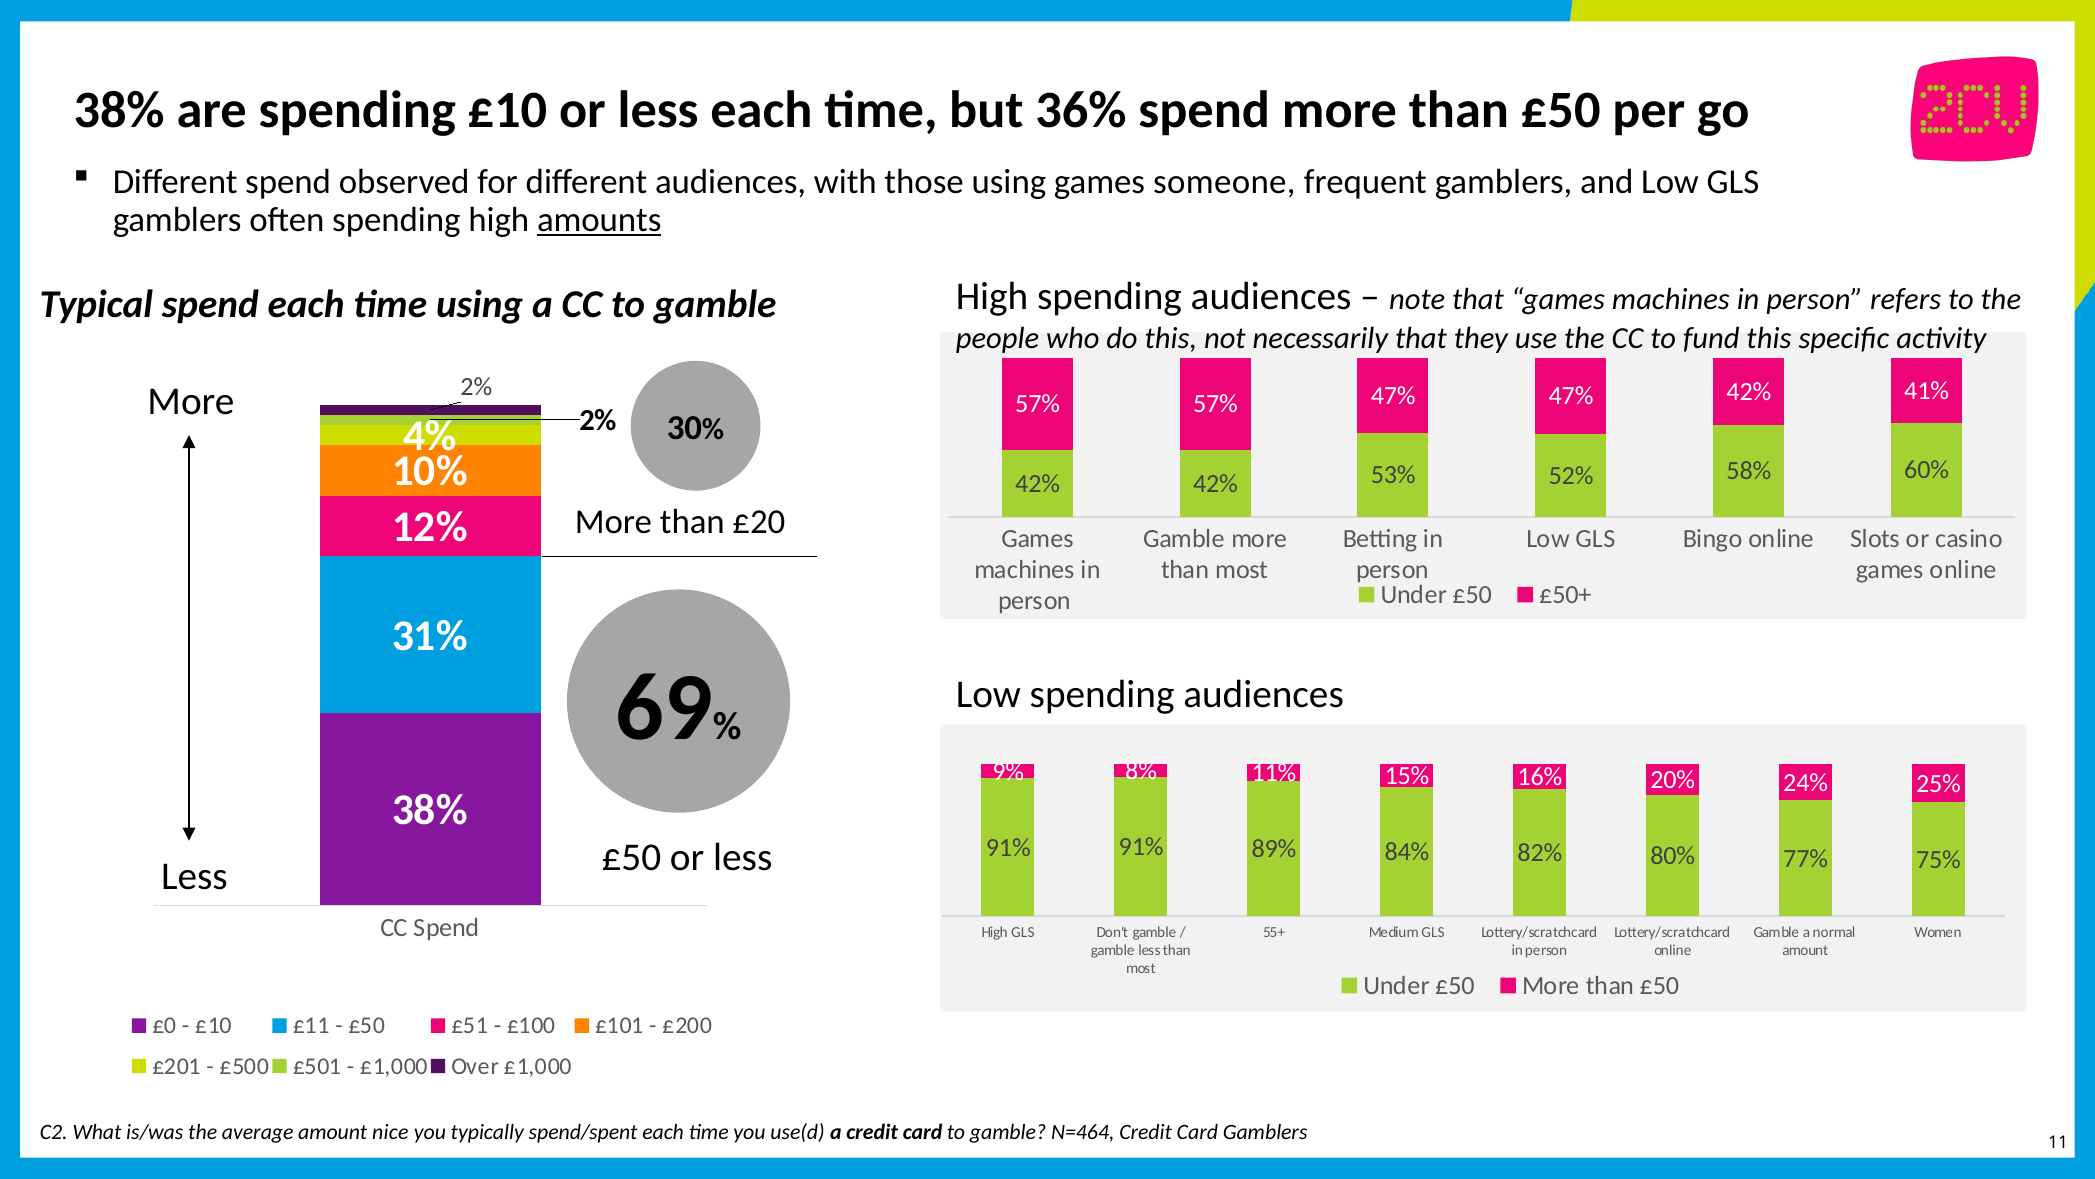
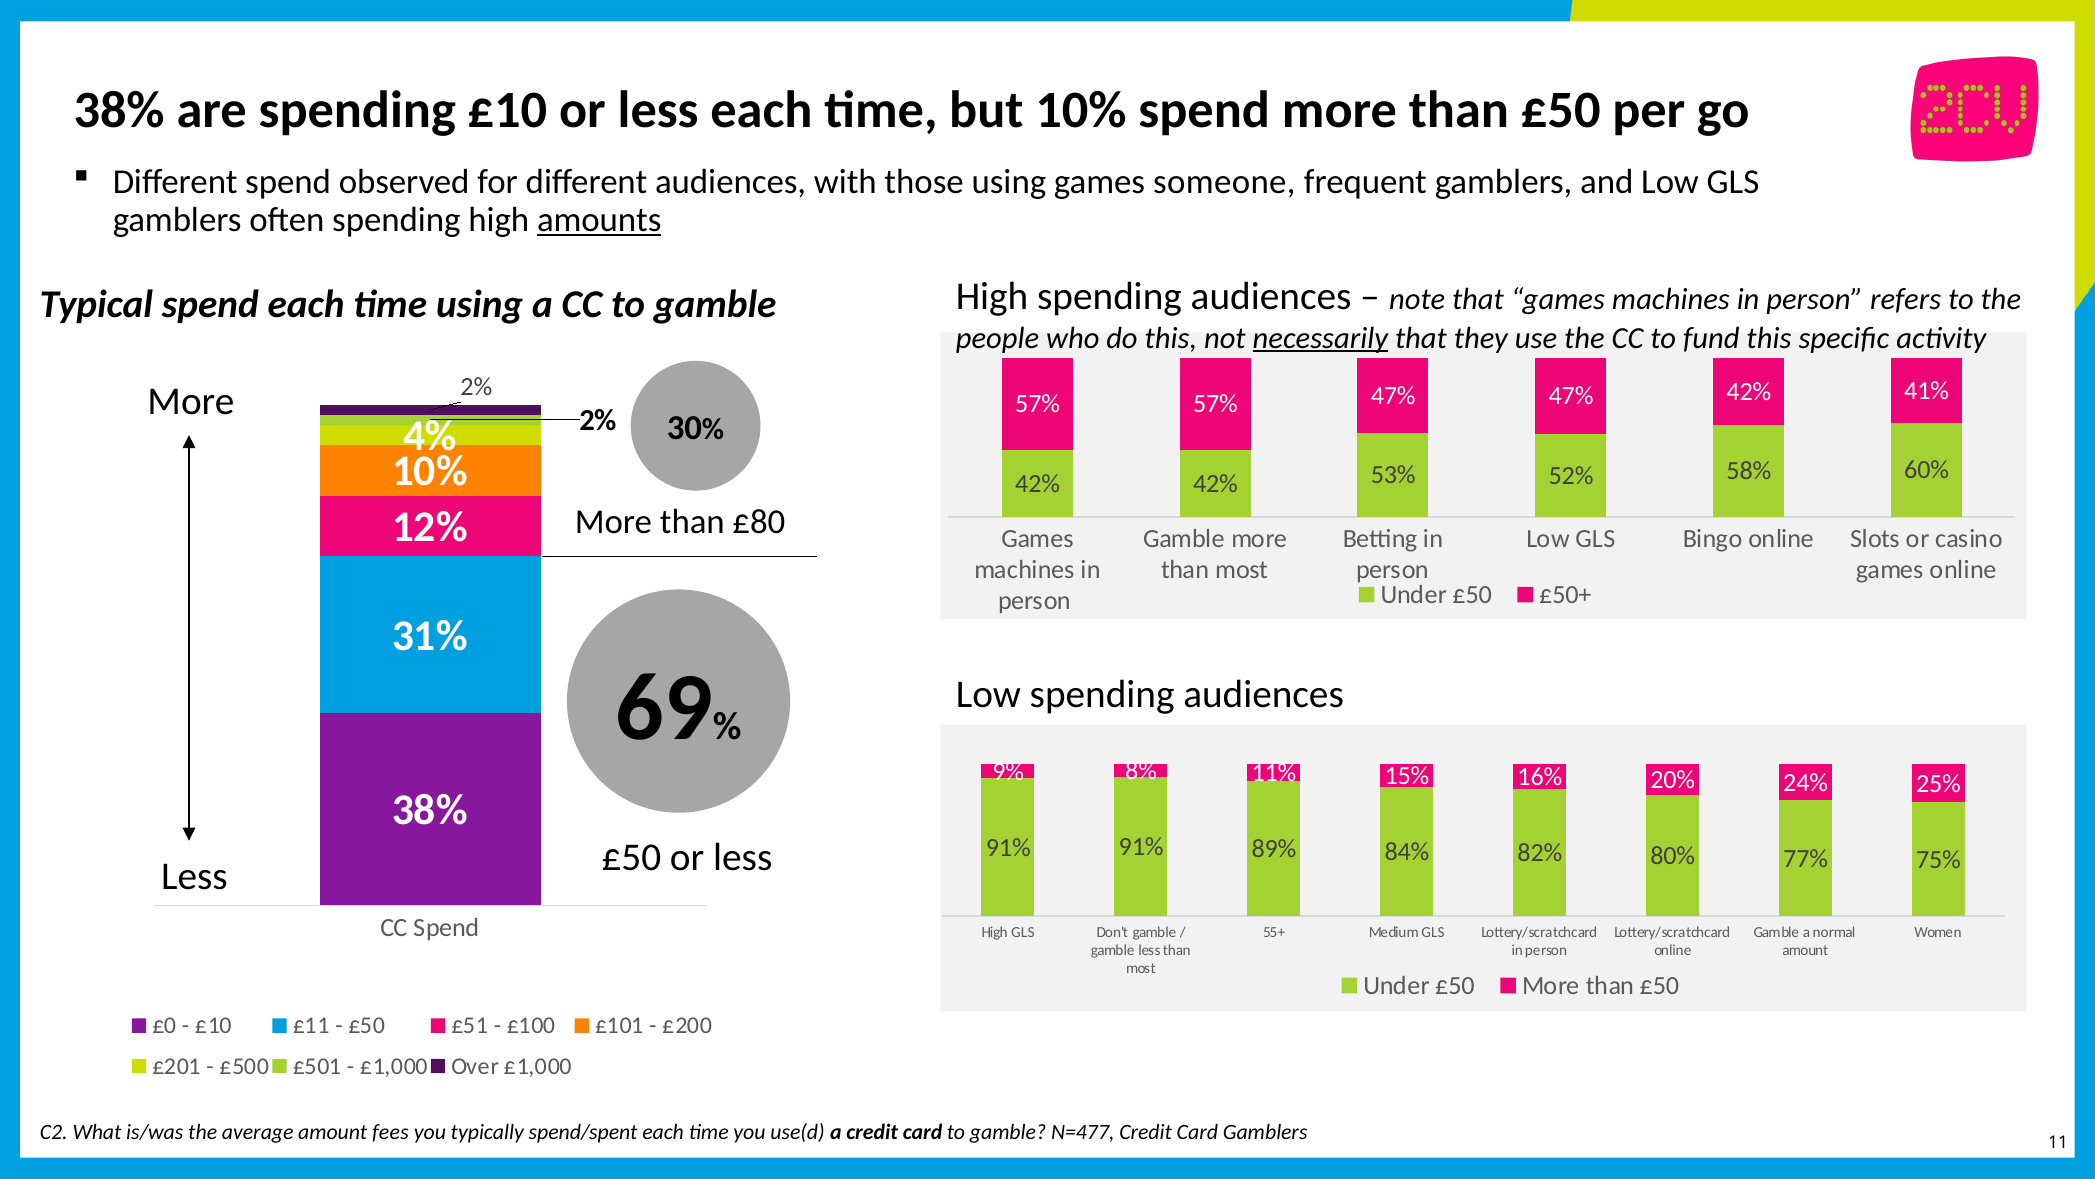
but 36%: 36% -> 10% (1081, 110)
necessarily underline: none -> present (1320, 338)
£20: £20 -> £80 (759, 522)
nice: nice -> fees (390, 1132)
N=464: N=464 -> N=477 (1083, 1132)
